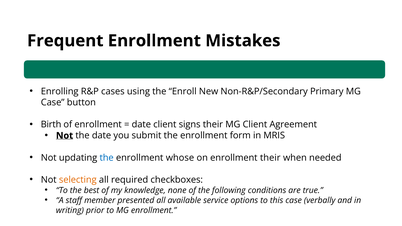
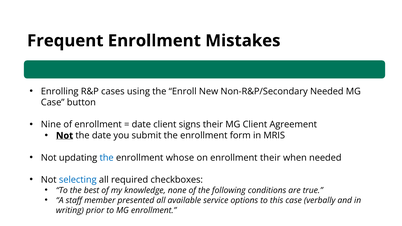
Non-R&P/Secondary Primary: Primary -> Needed (327, 91)
Birth: Birth -> Nine (51, 125)
selecting colour: orange -> blue (78, 180)
